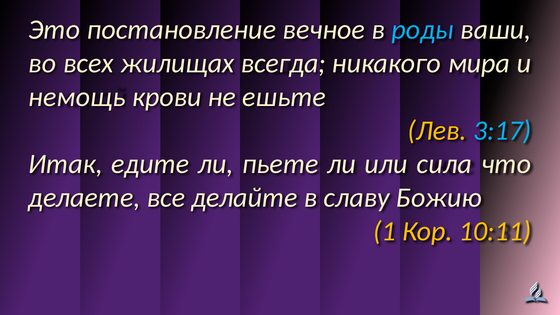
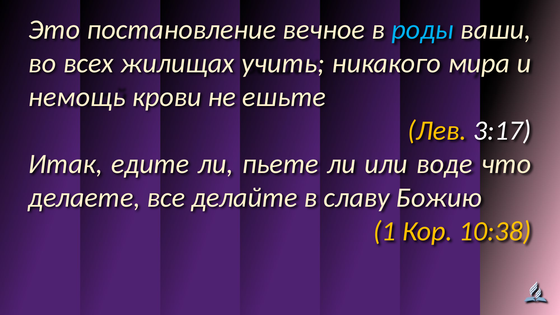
всегда: всегда -> учить (283, 63)
3:17 colour: light blue -> white (502, 130)
сила: сила -> воде (444, 164)
10:11: 10:11 -> 10:38 (495, 231)
